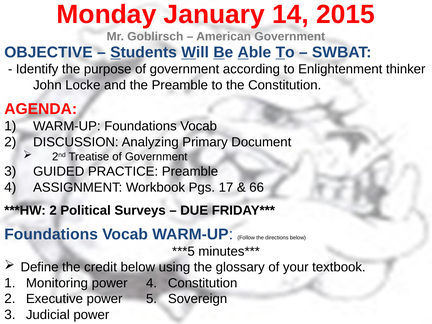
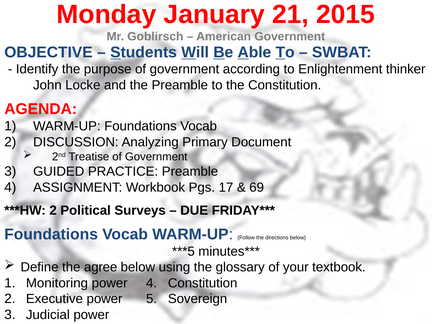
14: 14 -> 21 (291, 14)
66: 66 -> 69 (257, 187)
credit: credit -> agree (101, 267)
